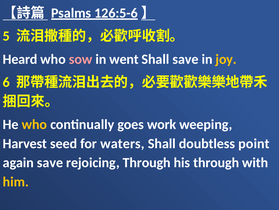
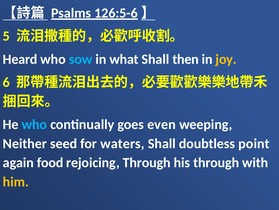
sow colour: pink -> light blue (81, 59)
went: went -> what (124, 59)
Shall save: save -> then (186, 59)
who colour: yellow -> light blue (34, 124)
work: work -> even (162, 124)
Harvest: Harvest -> Neither (25, 143)
again save: save -> food (50, 162)
